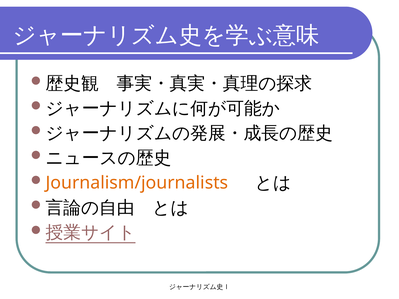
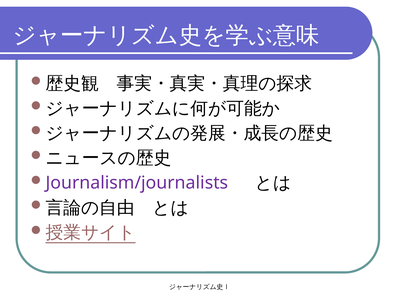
Journalism/journalists colour: orange -> purple (137, 183)
